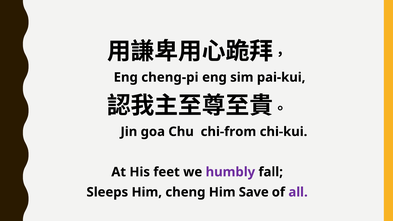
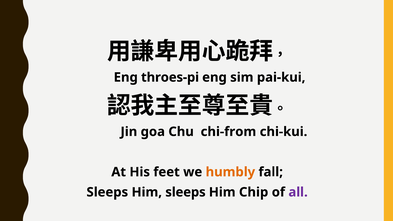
cheng-pi: cheng-pi -> throes-pi (170, 77)
humbly colour: purple -> orange (230, 172)
Him cheng: cheng -> sleeps (185, 192)
Save: Save -> Chip (254, 192)
